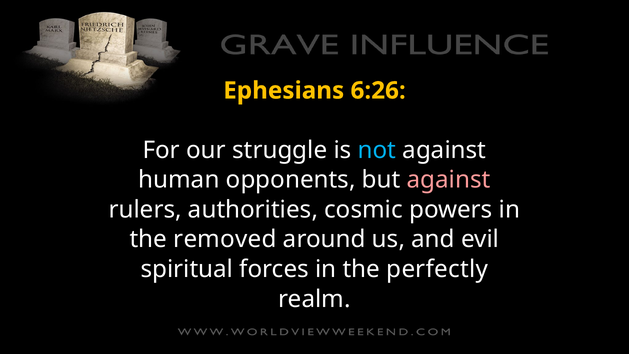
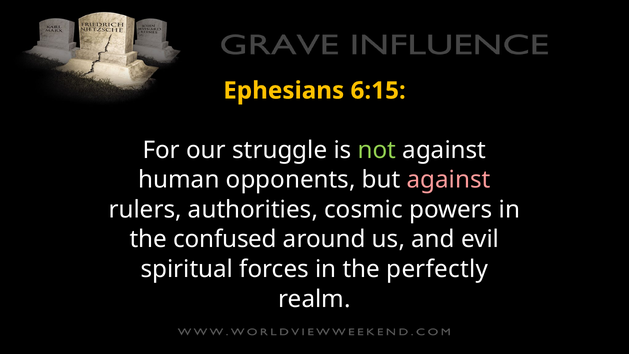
6:26: 6:26 -> 6:15 (378, 91)
not colour: light blue -> light green (377, 150)
removed: removed -> confused (225, 239)
